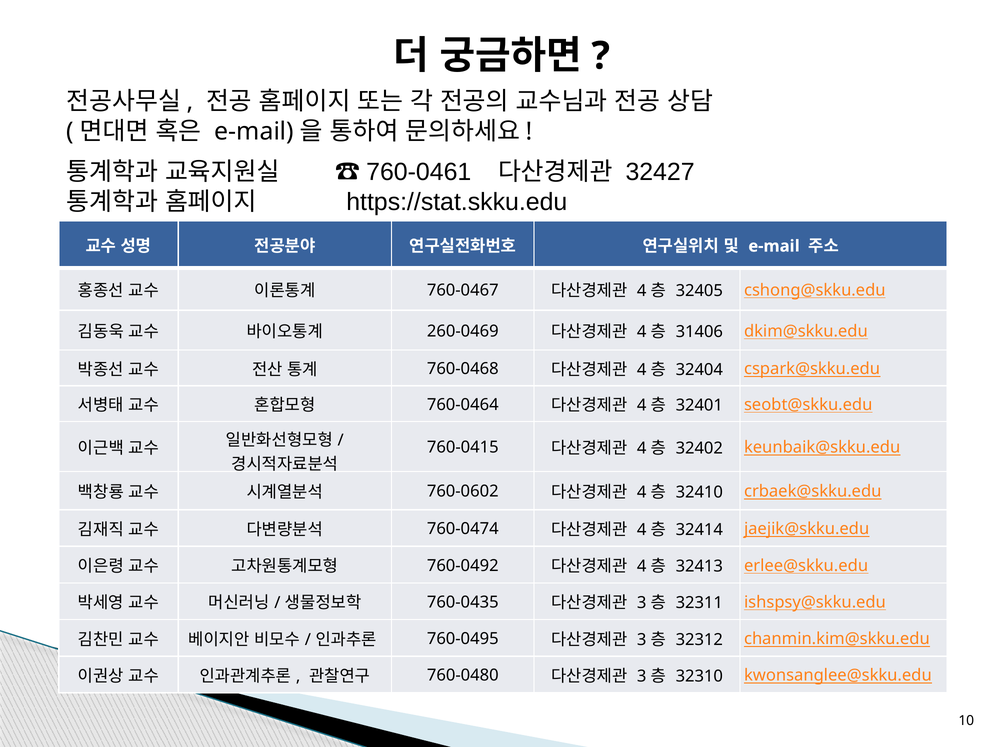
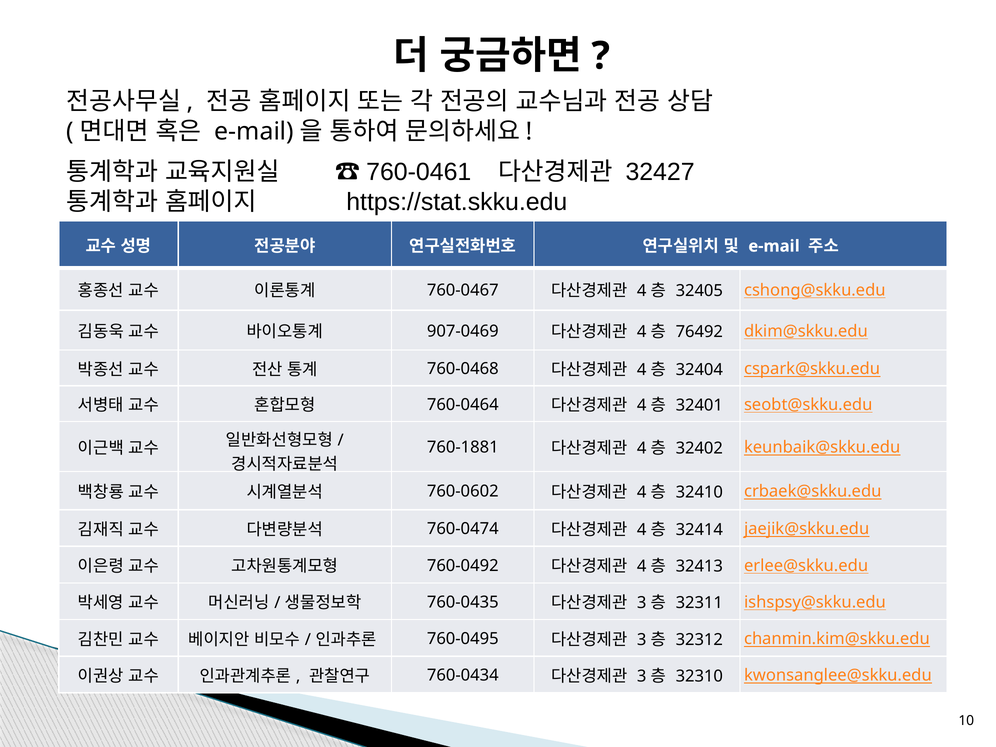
260-0469: 260-0469 -> 907-0469 (463, 331)
31406: 31406 -> 76492 (699, 332)
760-0415: 760-0415 -> 760-1881 (463, 447)
760-0480: 760-0480 -> 760-0434 (463, 675)
